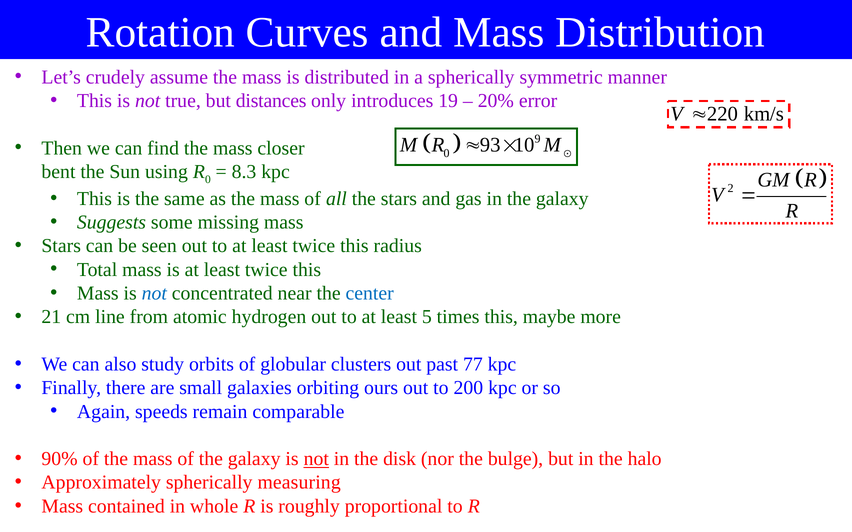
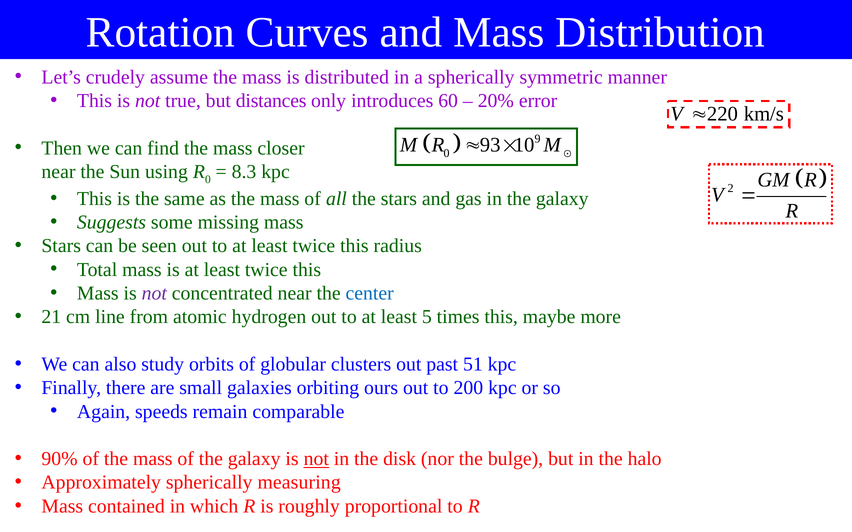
19: 19 -> 60 (448, 101)
bent: bent -> near (58, 172)
not colour: blue -> purple (154, 294)
77: 77 -> 51 (473, 365)
whole: whole -> which (214, 507)
